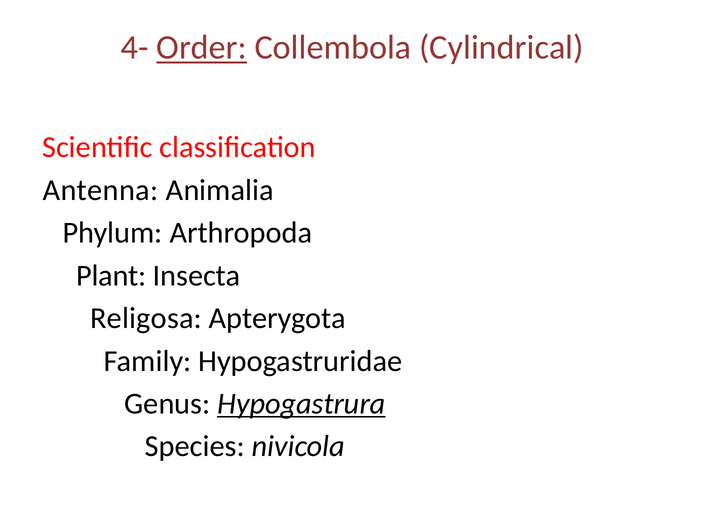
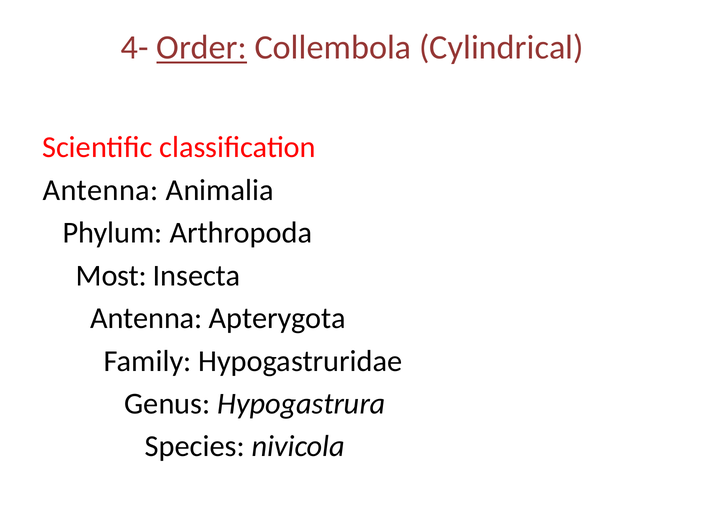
Plant: Plant -> Most (111, 275)
Religosa: Religosa -> Antenna (146, 318)
Hypogastrura underline: present -> none (301, 404)
